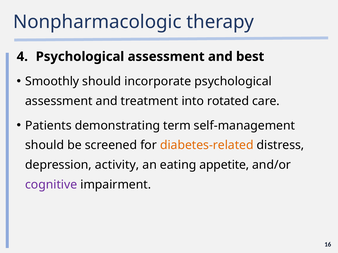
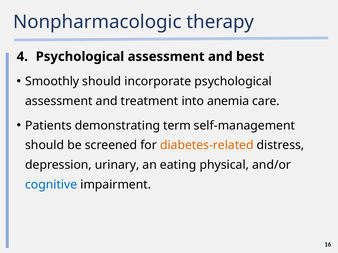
rotated: rotated -> anemia (228, 101)
activity: activity -> urinary (117, 165)
appetite: appetite -> physical (224, 165)
cognitive colour: purple -> blue (51, 185)
